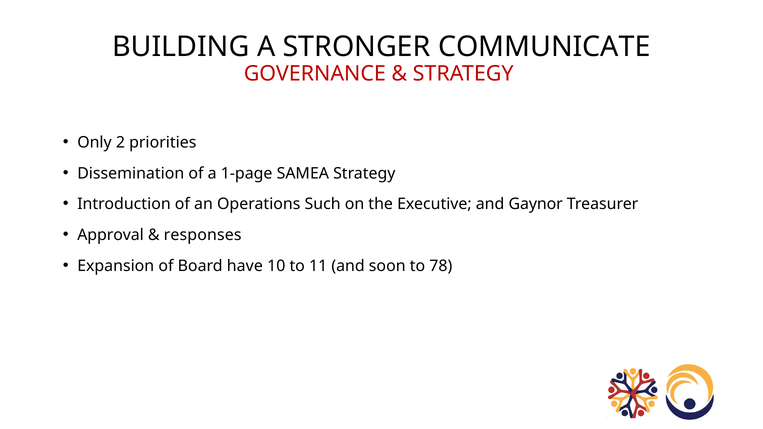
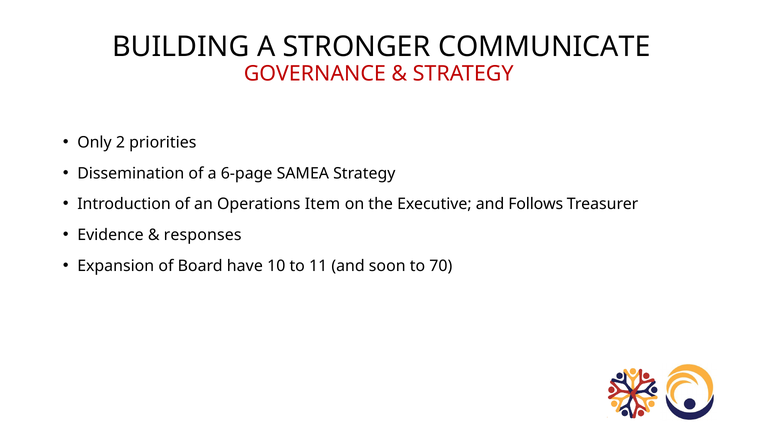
1-page: 1-page -> 6-page (247, 173)
Such: Such -> Item (322, 204)
Gaynor: Gaynor -> Follows (536, 204)
Approval: Approval -> Evidence (110, 235)
78: 78 -> 70 (441, 266)
